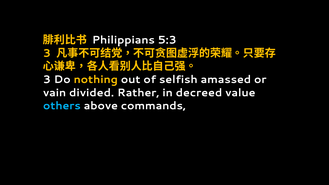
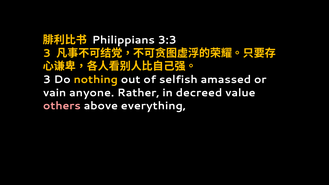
5:3: 5:3 -> 3:3 (167, 40)
divided: divided -> anyone (92, 93)
others colour: light blue -> pink (62, 106)
commands: commands -> everything (153, 106)
